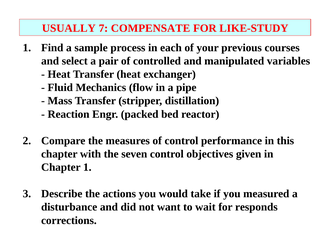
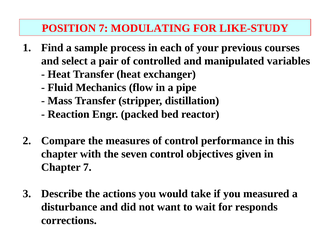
USUALLY: USUALLY -> POSITION (69, 28)
COMPENSATE: COMPENSATE -> MODULATING (151, 28)
Chapter 1: 1 -> 7 (87, 168)
